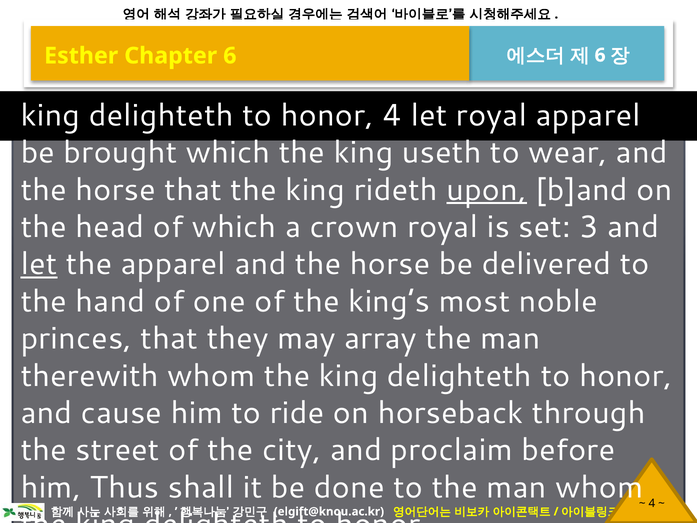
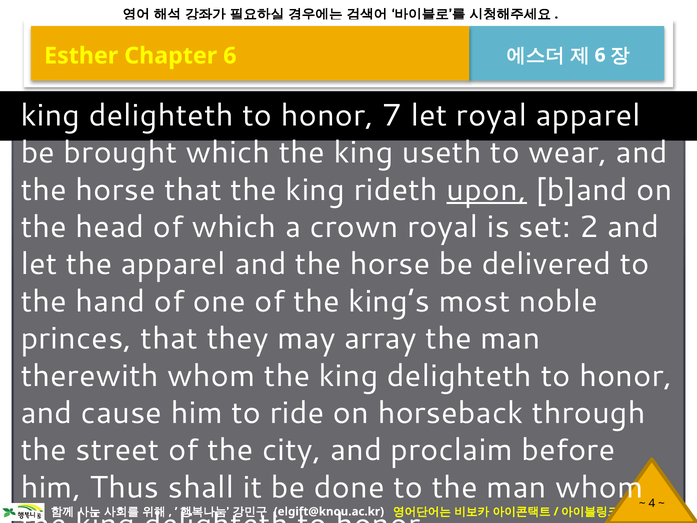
honor 4: 4 -> 7 (392, 115)
3: 3 -> 2 (589, 227)
let underline: present -> none (39, 264)
